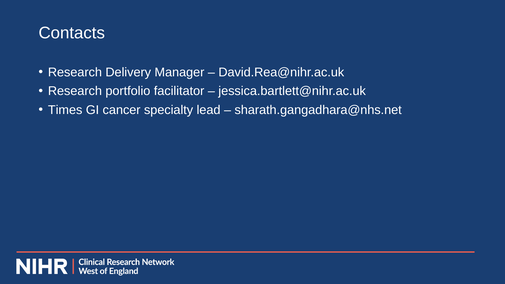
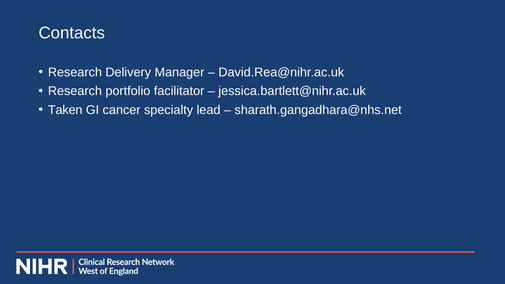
Times: Times -> Taken (65, 110)
